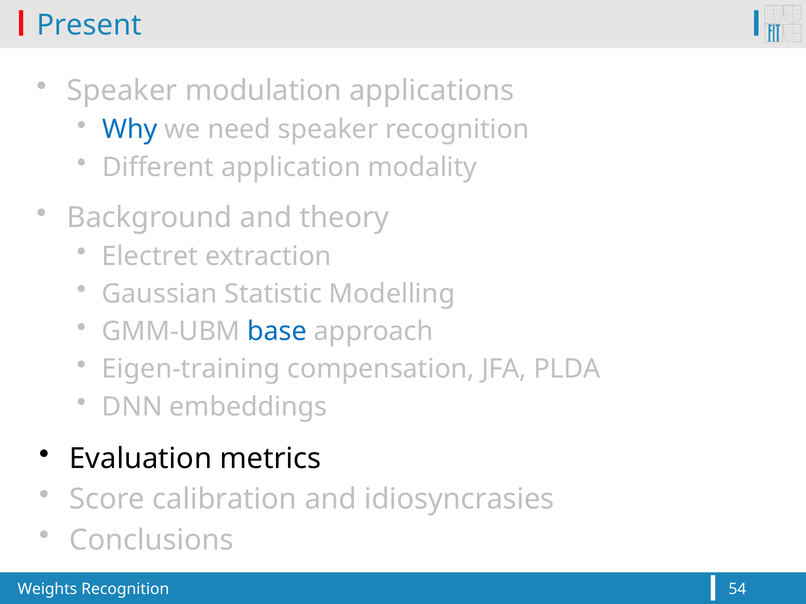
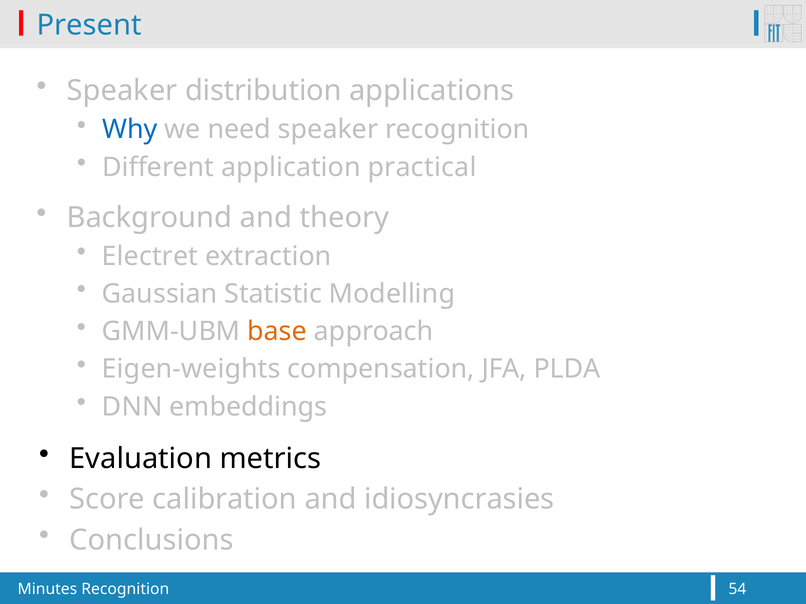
modulation: modulation -> distribution (263, 91)
modality: modality -> practical (422, 167)
base colour: blue -> orange (277, 332)
Eigen-training: Eigen-training -> Eigen-weights (191, 369)
Weights: Weights -> Minutes (47, 590)
